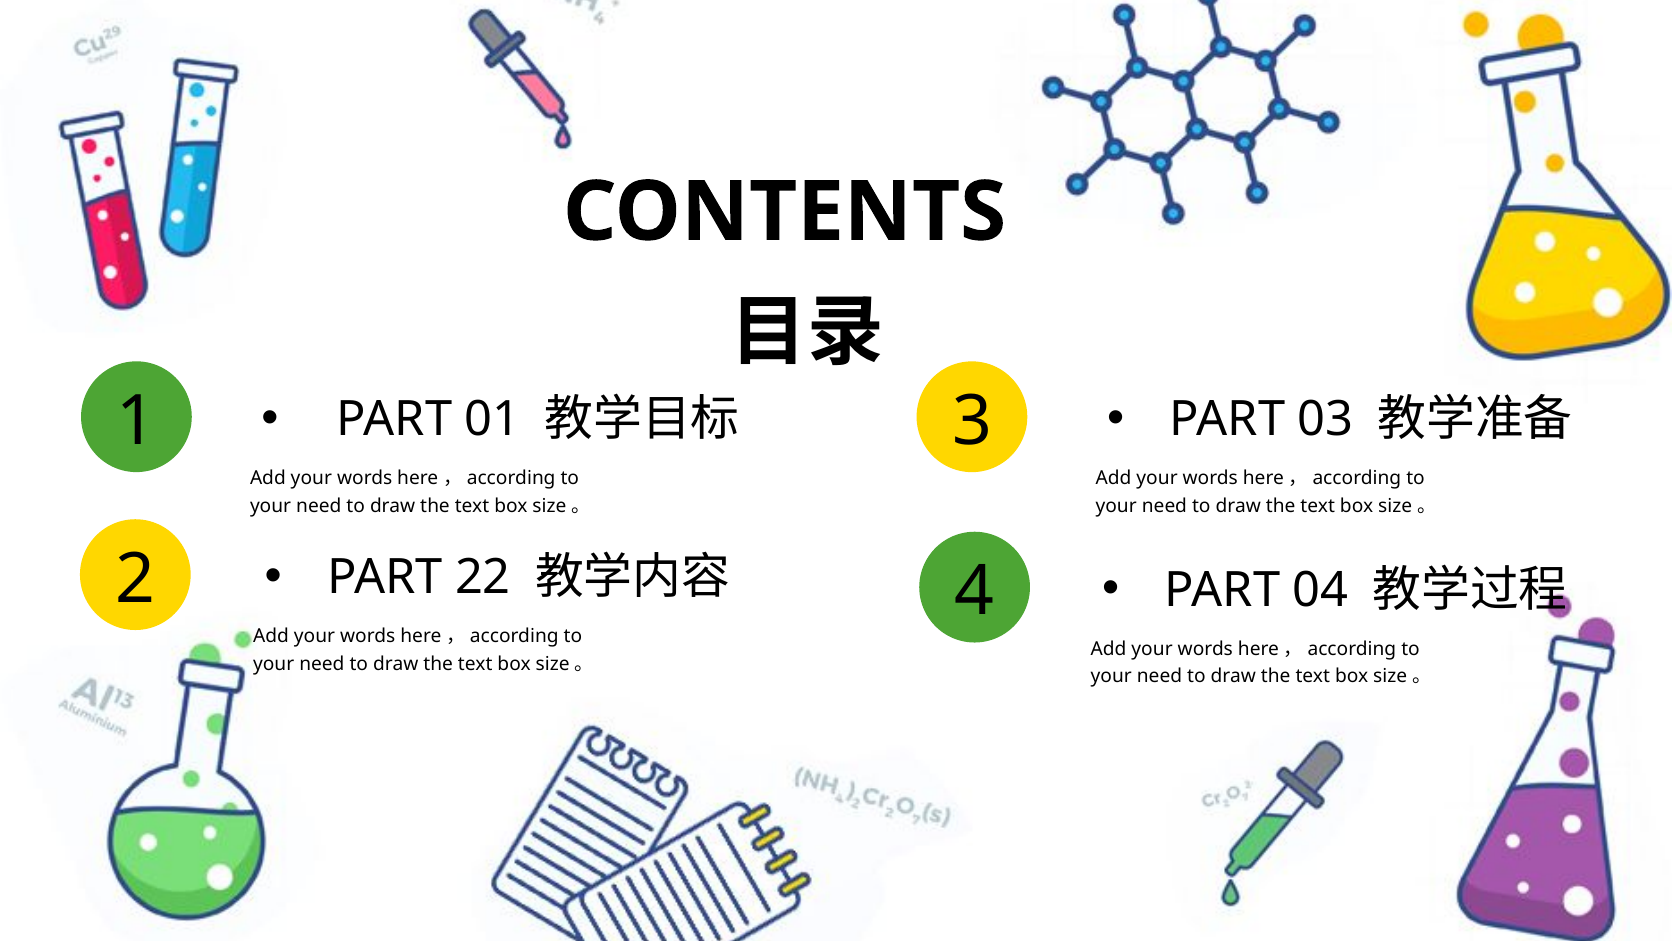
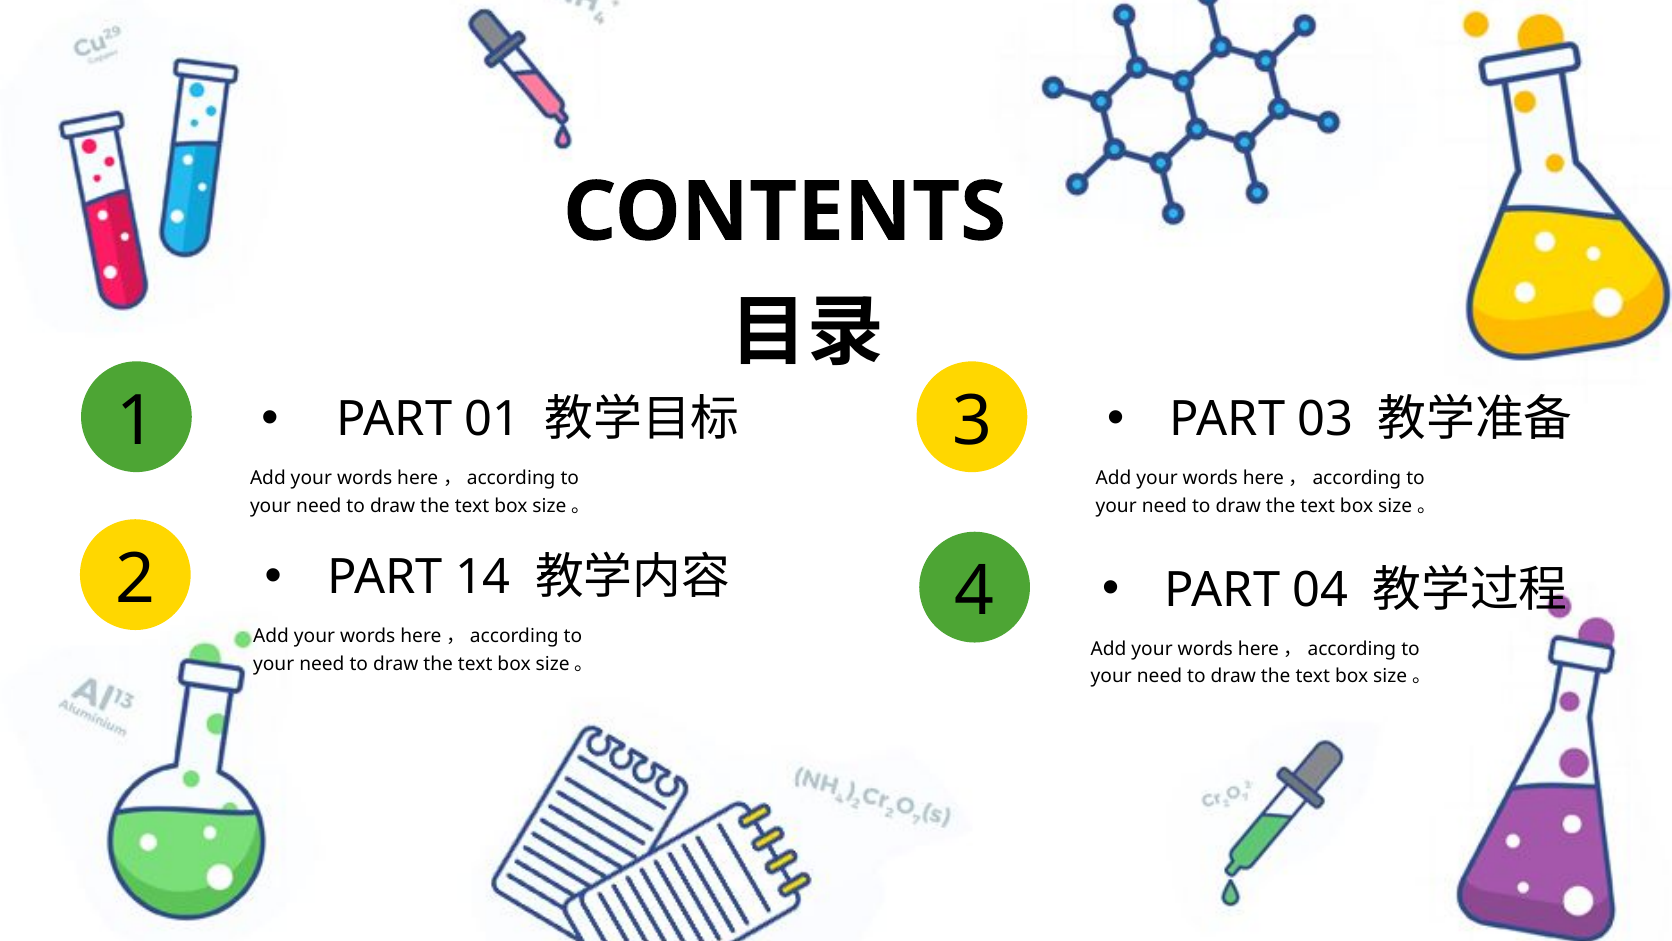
22: 22 -> 14 (483, 577)
